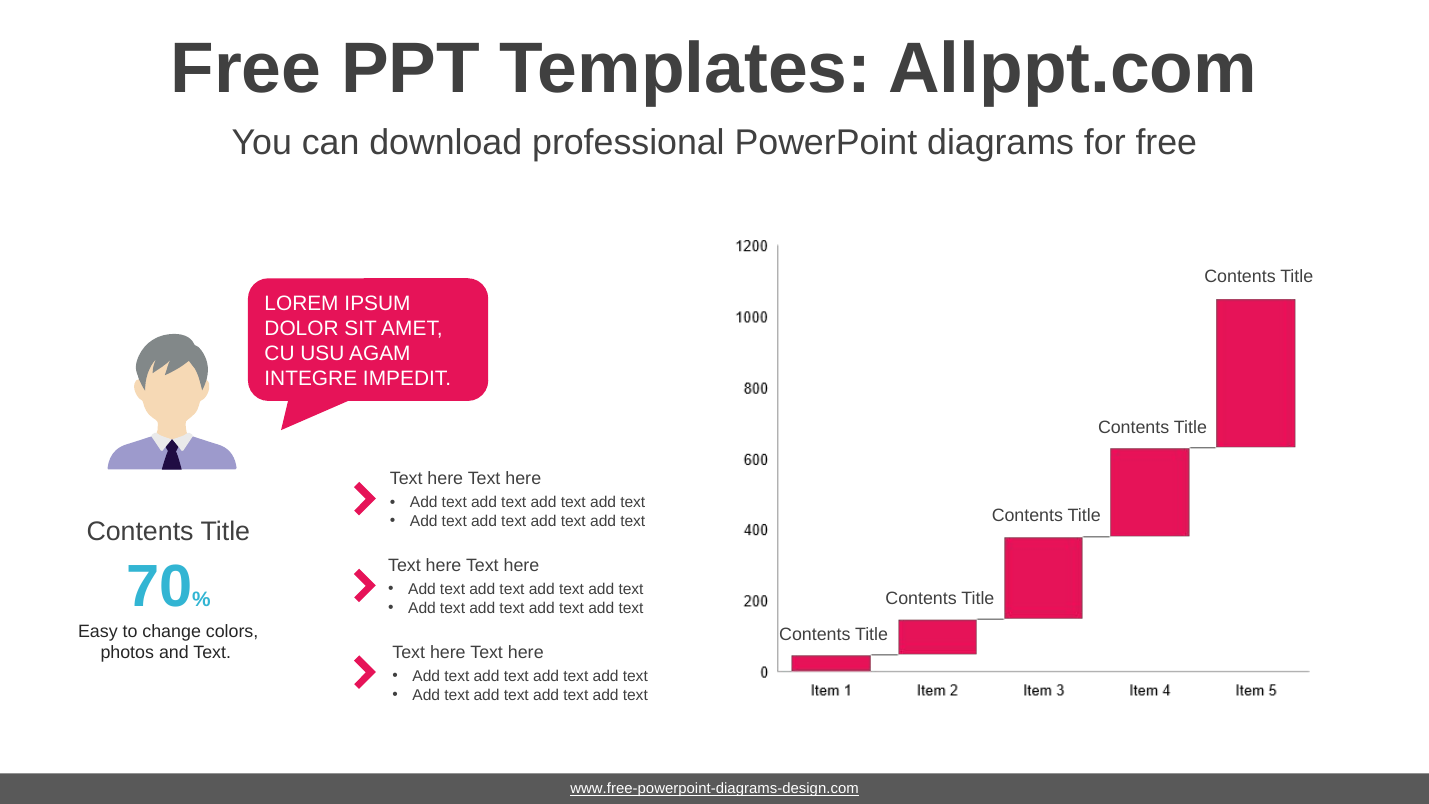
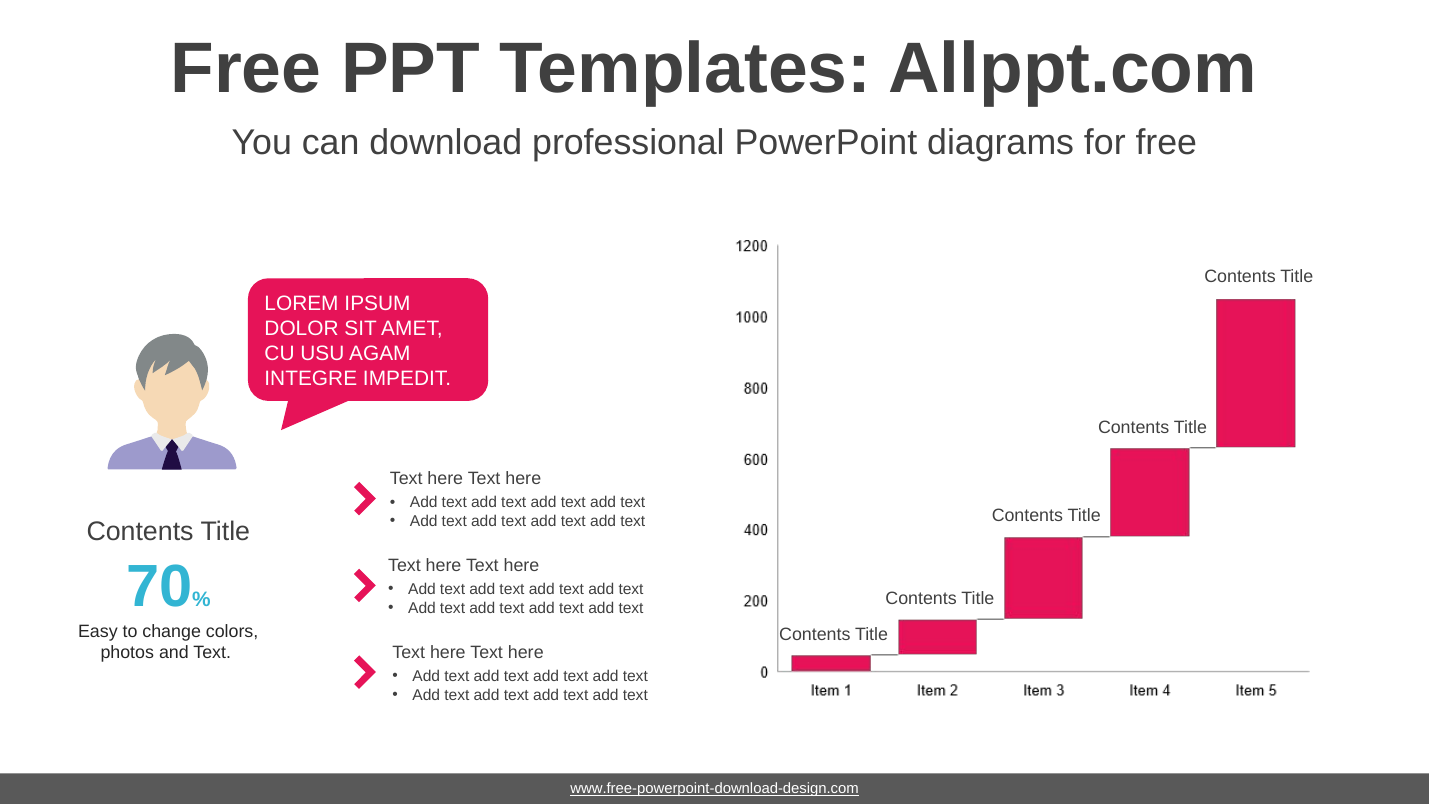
www.free-powerpoint-diagrams-design.com: www.free-powerpoint-diagrams-design.com -> www.free-powerpoint-download-design.com (715, 789)
